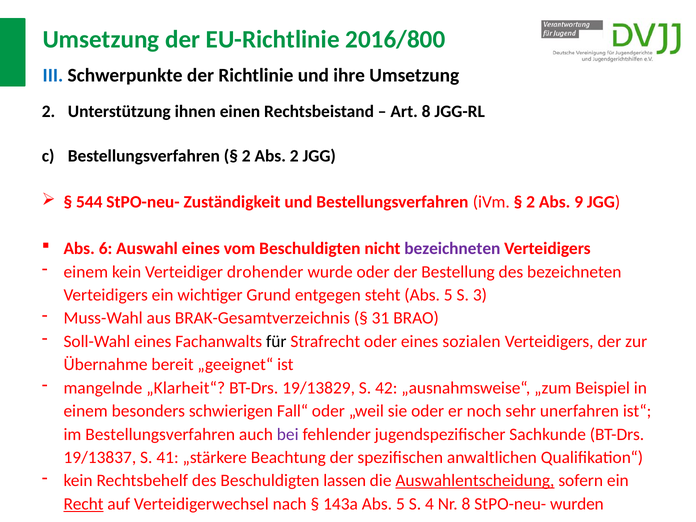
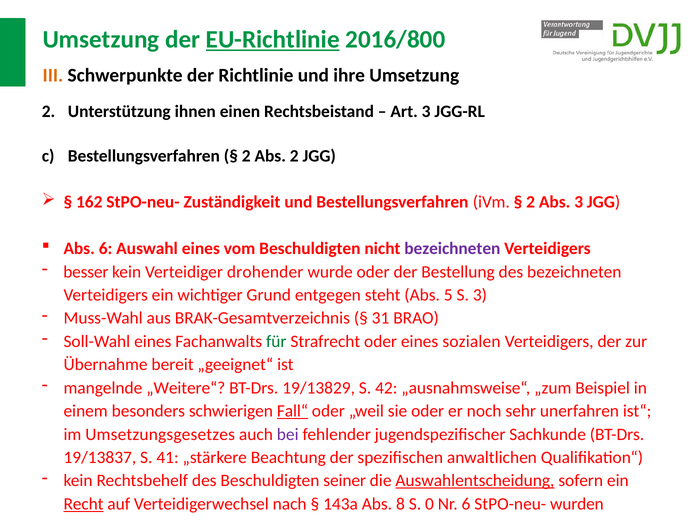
EU-Richtlinie underline: none -> present (273, 39)
III colour: blue -> orange (53, 75)
Art 8: 8 -> 3 (426, 112)
544: 544 -> 162 (89, 202)
Abs 9: 9 -> 3 (579, 202)
einem: einem -> besser (86, 272)
für colour: black -> green (276, 341)
„Klarheit“: „Klarheit“ -> „Weitere“ (186, 388)
Fall“ underline: none -> present (292, 411)
im Bestellungsverfahren: Bestellungsverfahren -> Umsetzungsgesetzes (160, 434)
lassen: lassen -> seiner (345, 481)
143a Abs 5: 5 -> 8 (400, 504)
4: 4 -> 0 (429, 504)
Nr 8: 8 -> 6 (466, 504)
